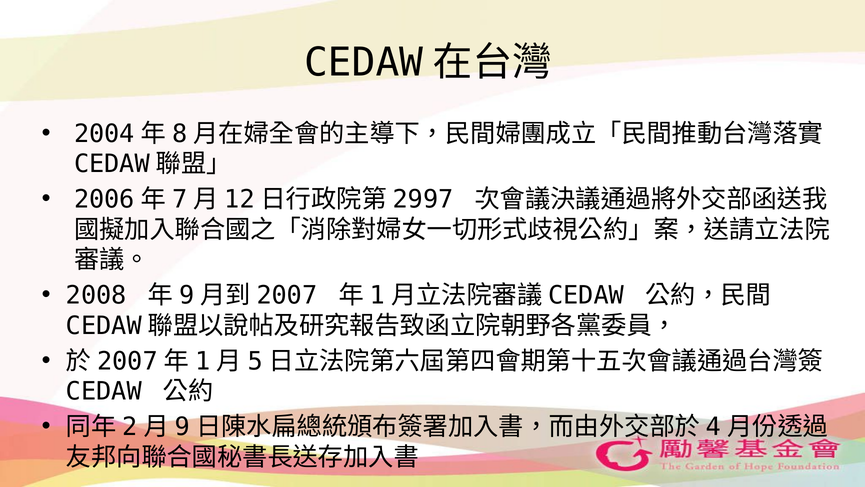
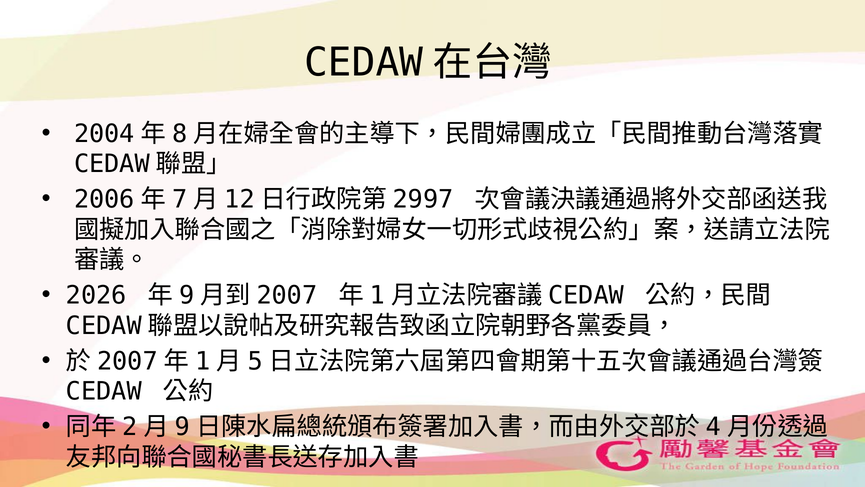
2008: 2008 -> 2026 (96, 295)
